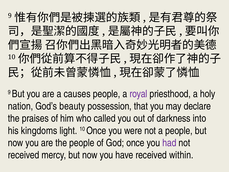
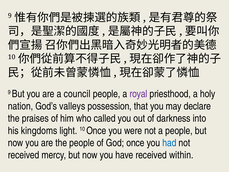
causes: causes -> council (77, 94)
beauty: beauty -> valleys (72, 106)
had colour: purple -> blue (169, 143)
